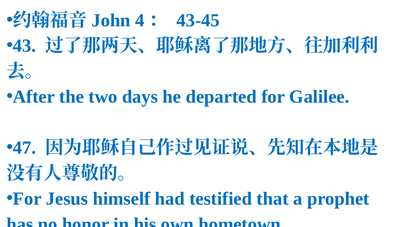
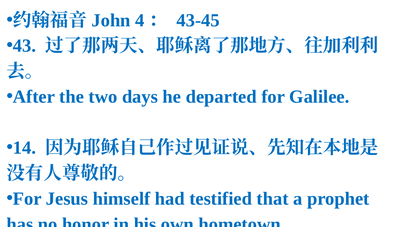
47: 47 -> 14 (25, 148)
